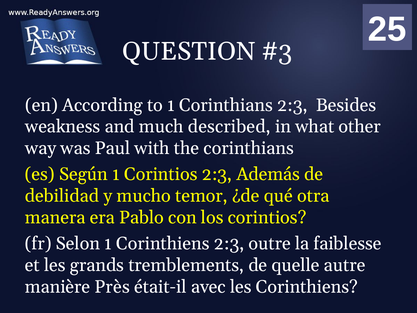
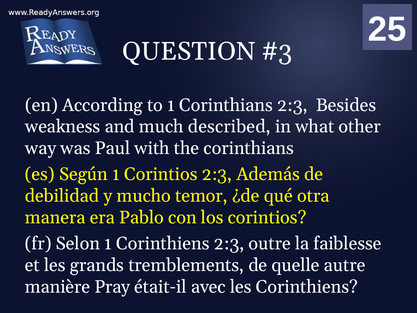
Près: Près -> Pray (112, 287)
